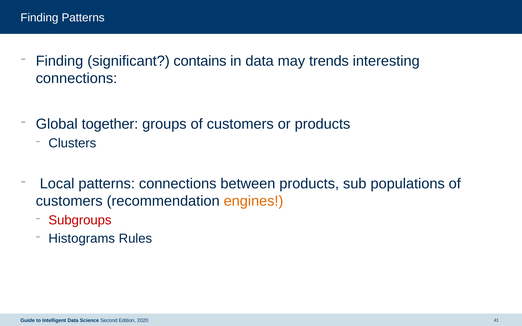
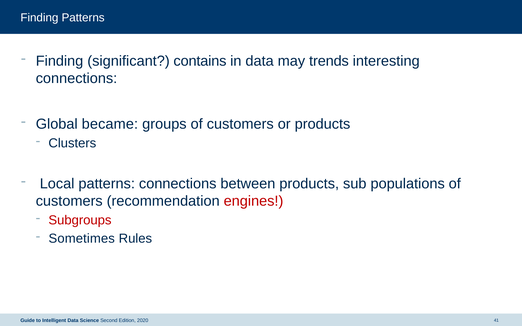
together: together -> became (110, 124)
engines colour: orange -> red (254, 201)
Histograms: Histograms -> Sometimes (82, 239)
